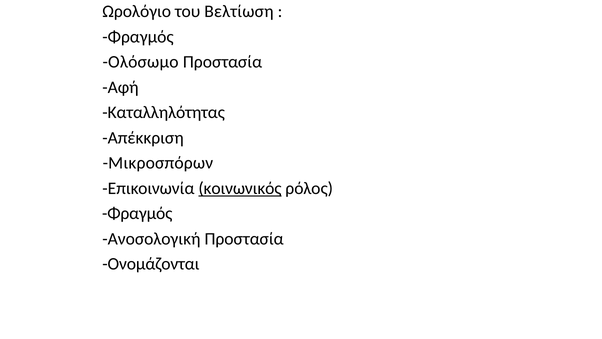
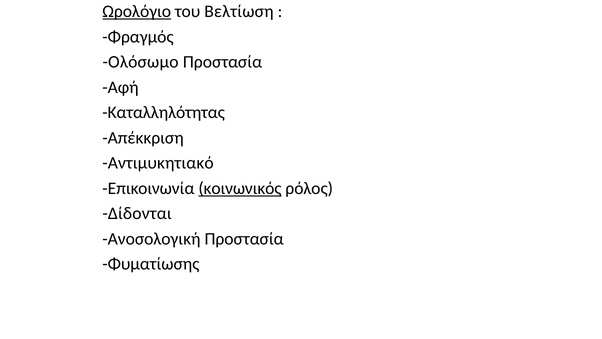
Ωρολόγιο underline: none -> present (137, 12)
Μικροσπόρων: Μικροσπόρων -> Αντιμυκητιακό (158, 163)
Φραγμός: Φραγμός -> Δίδονται (137, 213)
Ονομάζονται: Ονομάζονται -> Φυματίωσης (151, 264)
